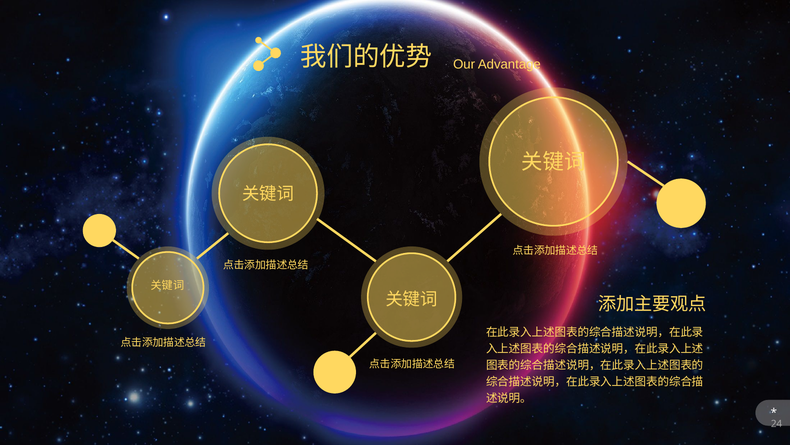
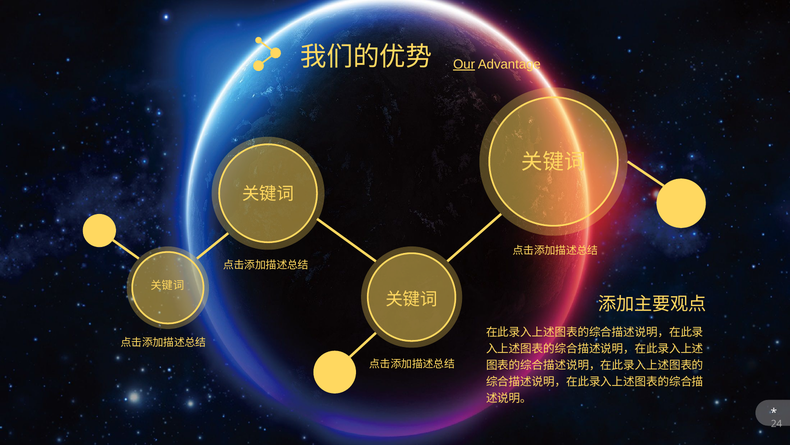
Our underline: none -> present (464, 64)
